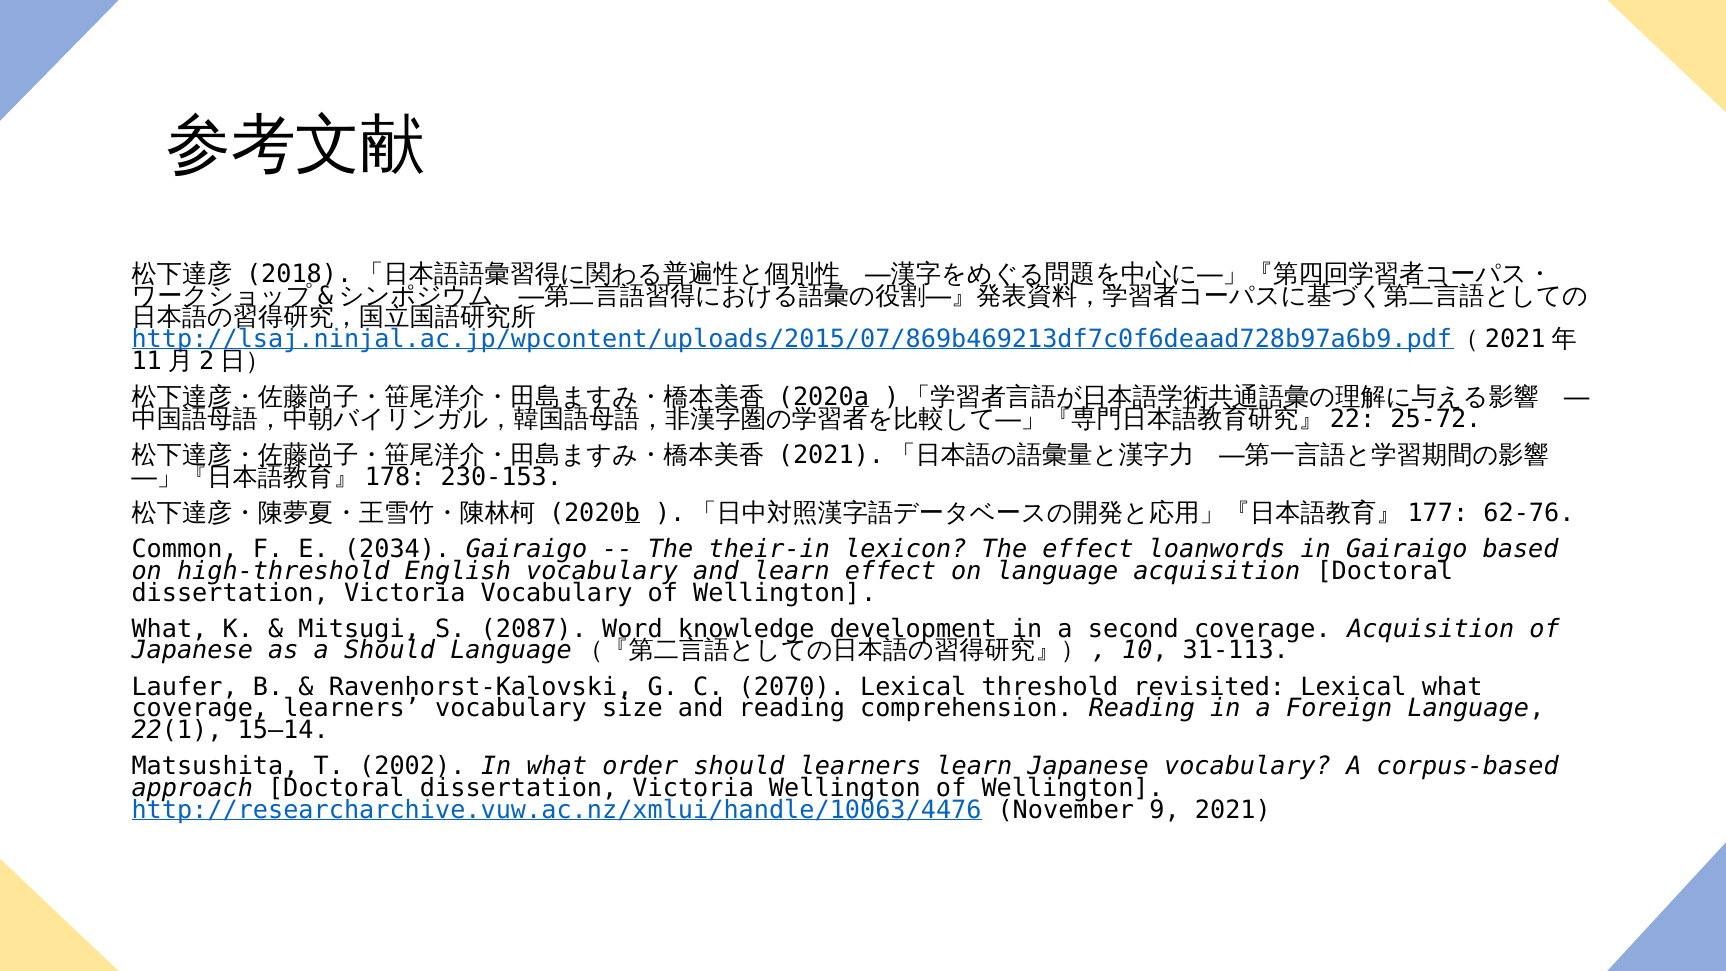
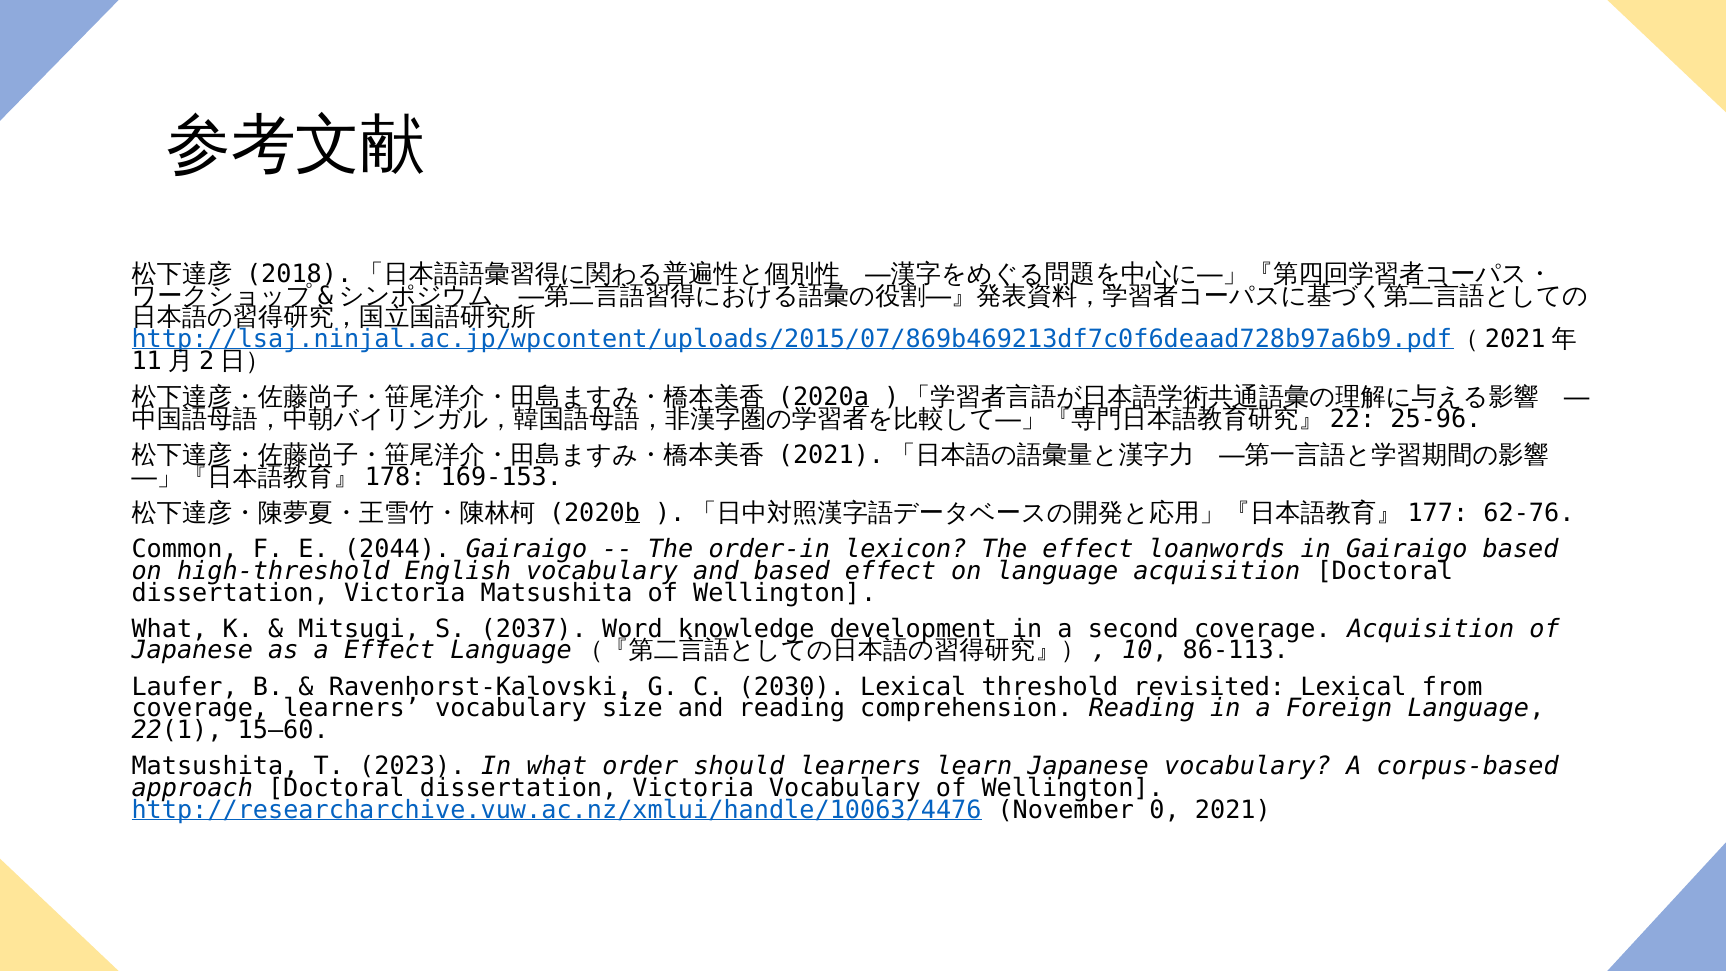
25-72: 25-72 -> 25-96 (1436, 419)
230-153: 230-153 -> 169-153 (501, 477)
2034: 2034 -> 2044 (397, 549)
their-in: their-in -> order-in (769, 549)
and learn: learn -> based (792, 571)
Victoria Vocabulary: Vocabulary -> Matsushita (557, 593)
2087: 2087 -> 2037 (534, 629)
a Should: Should -> Effect (390, 651)
31-113: 31-113 -> 86-113 (1236, 651)
2070: 2070 -> 2030 (792, 687)
Lexical what: what -> from (1452, 687)
15–14: 15–14 -> 15–60 (283, 730)
2002: 2002 -> 2023 (412, 766)
Victoria Wellington: Wellington -> Vocabulary (845, 788)
9: 9 -> 0 (1165, 810)
